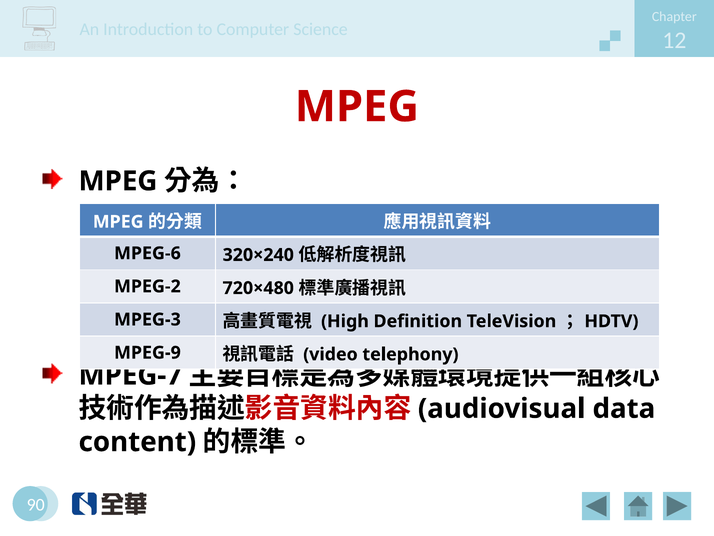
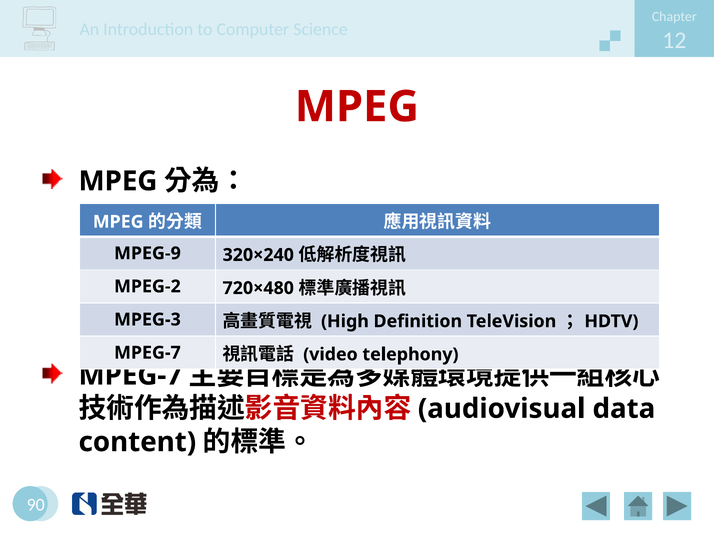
MPEG-6: MPEG-6 -> MPEG-9 (147, 253)
MPEG-9: MPEG-9 -> MPEG-7 (147, 352)
